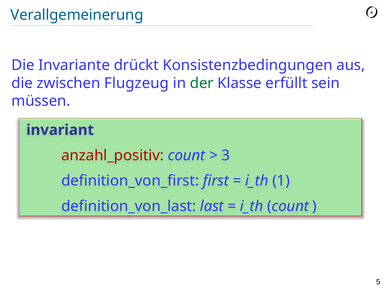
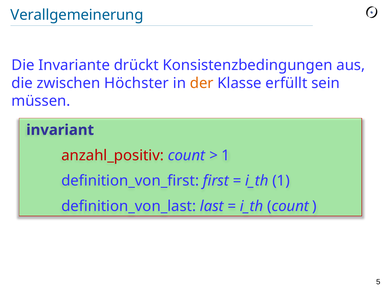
Flugzeug: Flugzeug -> Höchster (137, 83)
der colour: green -> orange (202, 83)
3: 3 -> 1 (226, 155)
